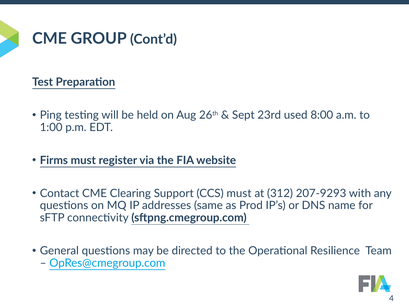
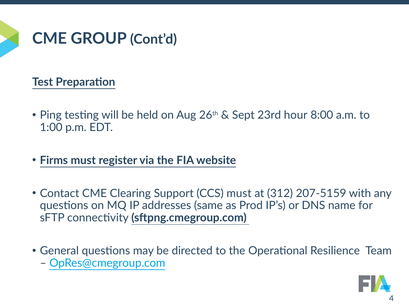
used: used -> hour (296, 115)
207-9293: 207-9293 -> 207-5159 (321, 194)
